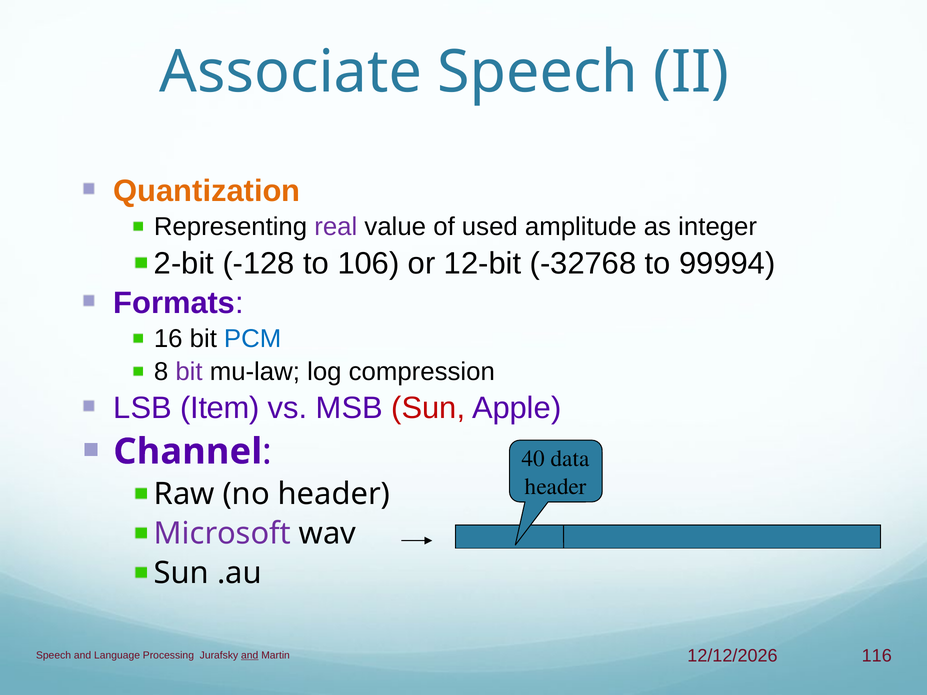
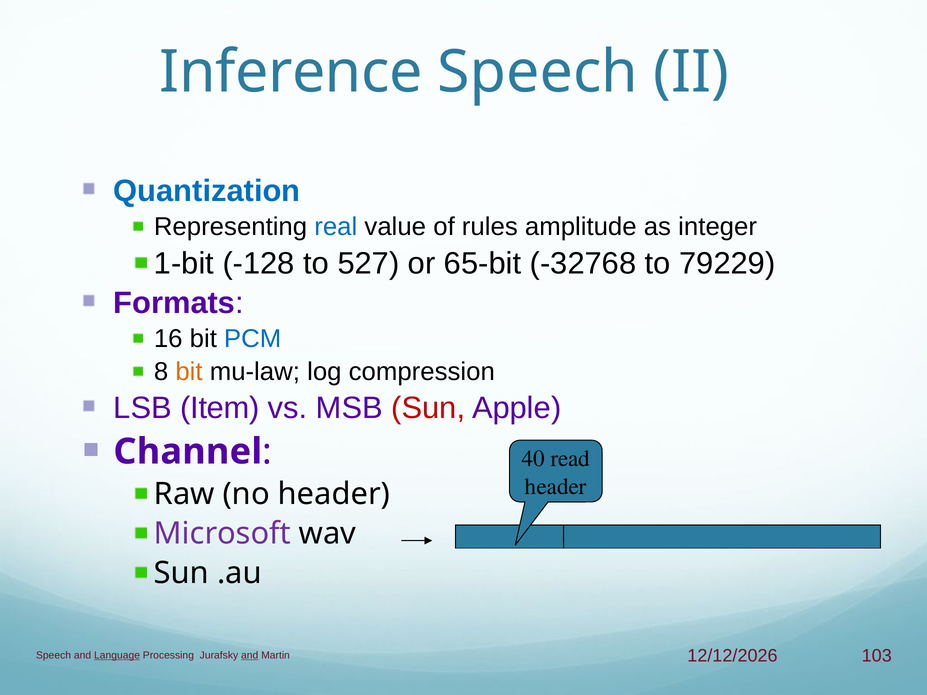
Associate: Associate -> Inference (291, 72)
Quantization colour: orange -> blue (207, 191)
real colour: purple -> blue (336, 227)
used: used -> rules (490, 227)
2-bit: 2-bit -> 1-bit (184, 263)
106: 106 -> 527 (368, 263)
12-bit: 12-bit -> 65-bit (483, 263)
99994: 99994 -> 79229 (727, 263)
bit colour: purple -> orange (189, 372)
data: data -> read (570, 459)
116: 116 -> 103 (877, 656)
Language underline: none -> present (117, 655)
